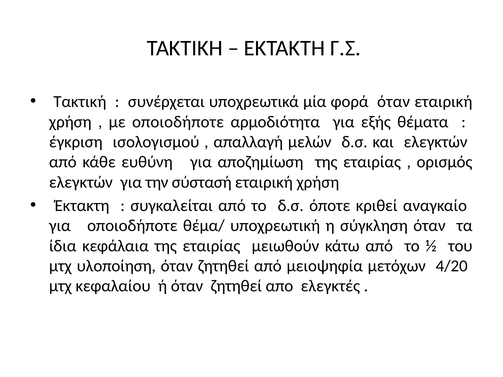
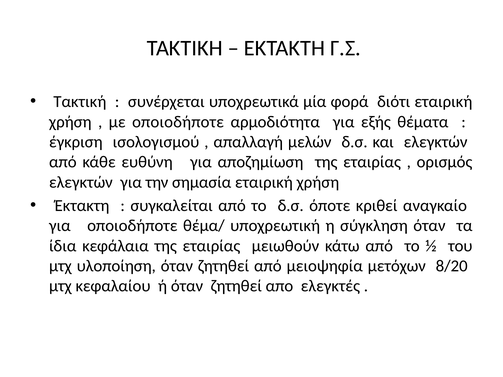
φορά όταν: όταν -> διότι (394, 102)
σύστασή: σύστασή -> σημασία (202, 182)
4/20: 4/20 -> 8/20 (452, 266)
